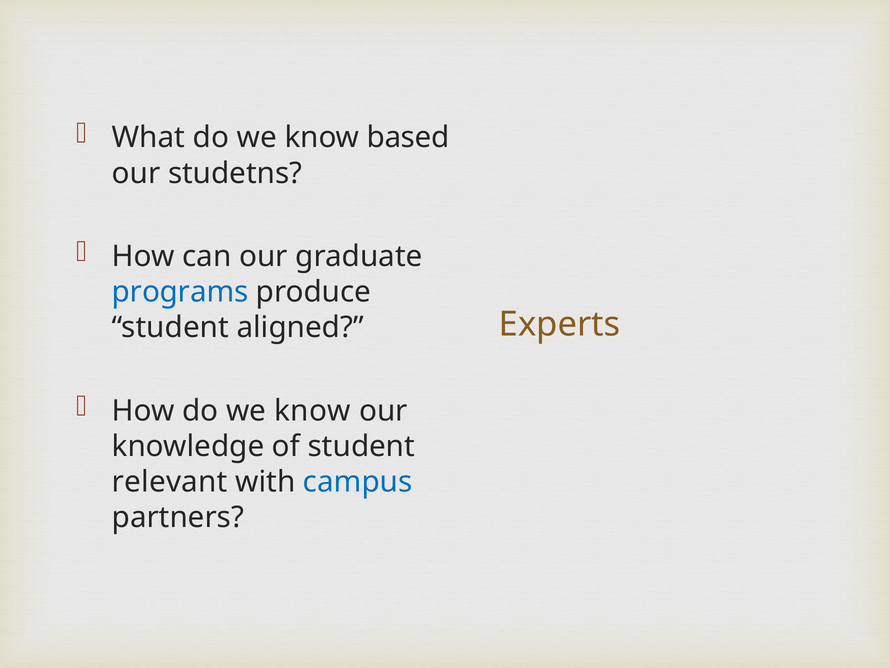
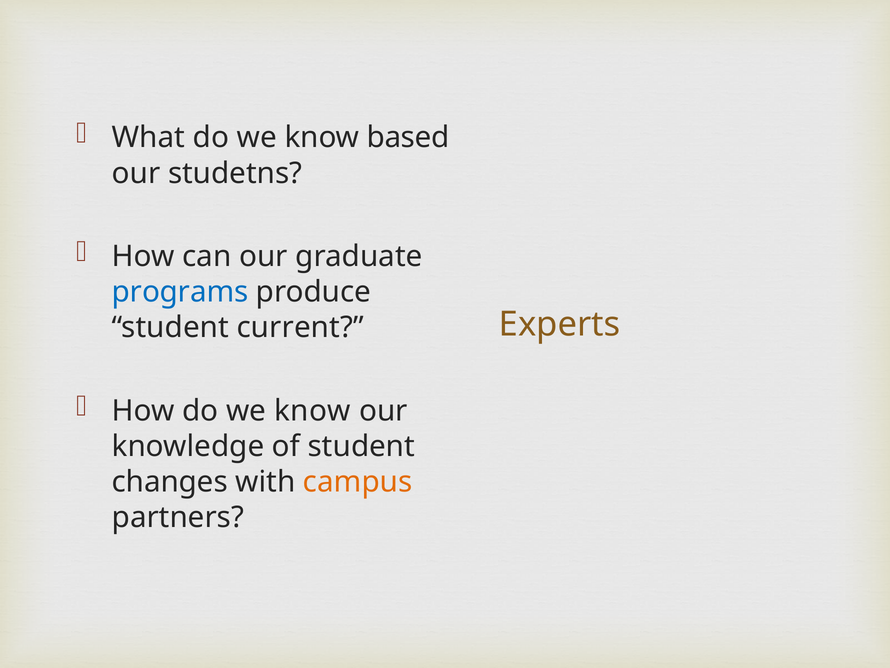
aligned: aligned -> current (300, 327)
relevant: relevant -> changes (170, 482)
campus colour: blue -> orange (358, 482)
